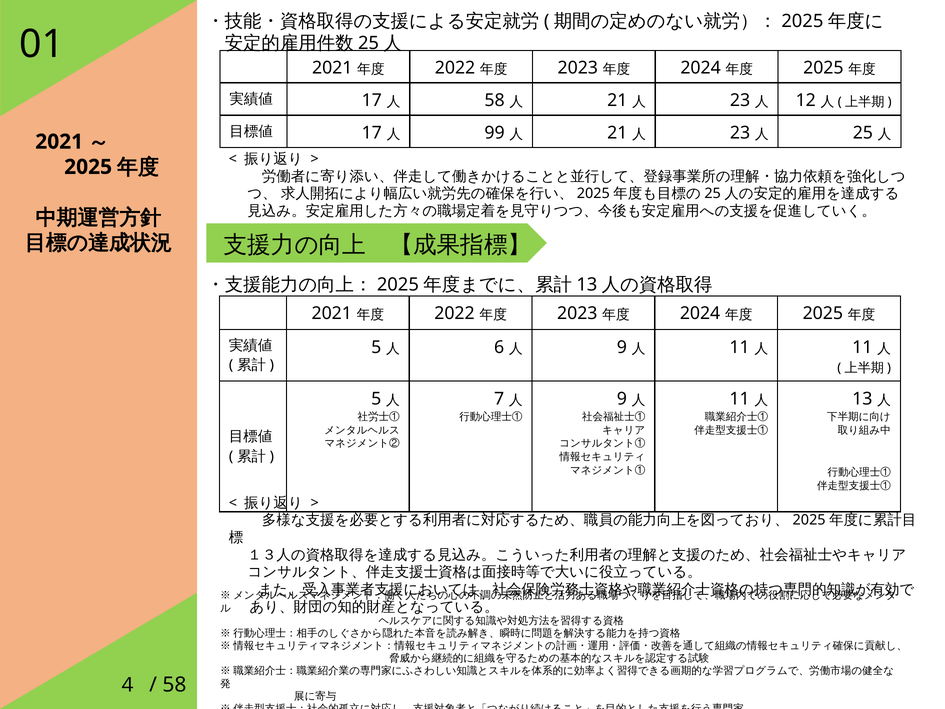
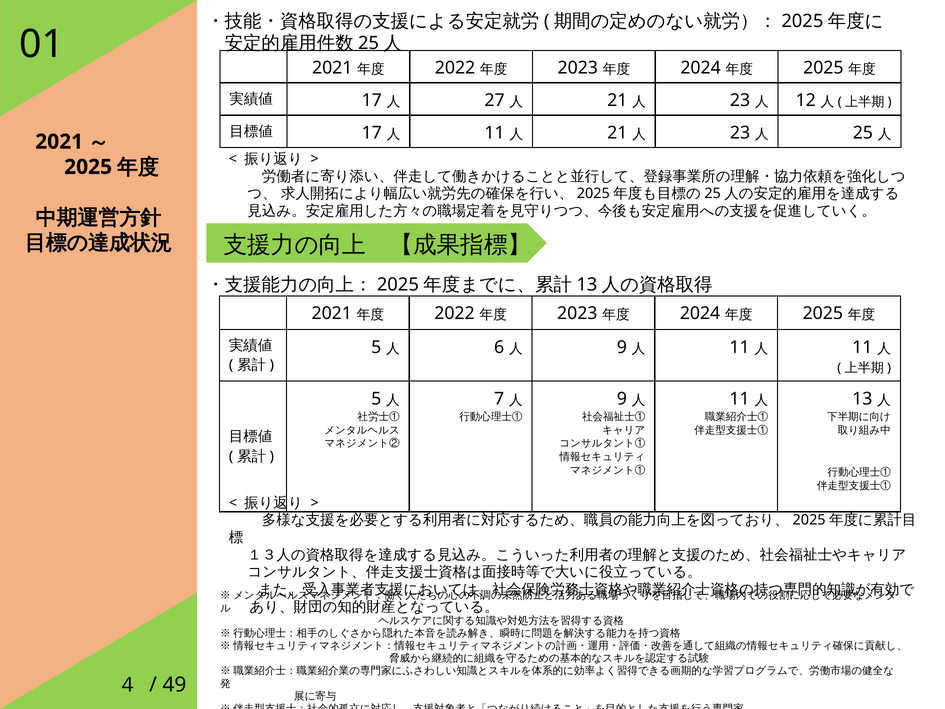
58: 58 -> 27 (495, 100)
99: 99 -> 11 (495, 133)
58: 58 -> 49 (174, 685)
